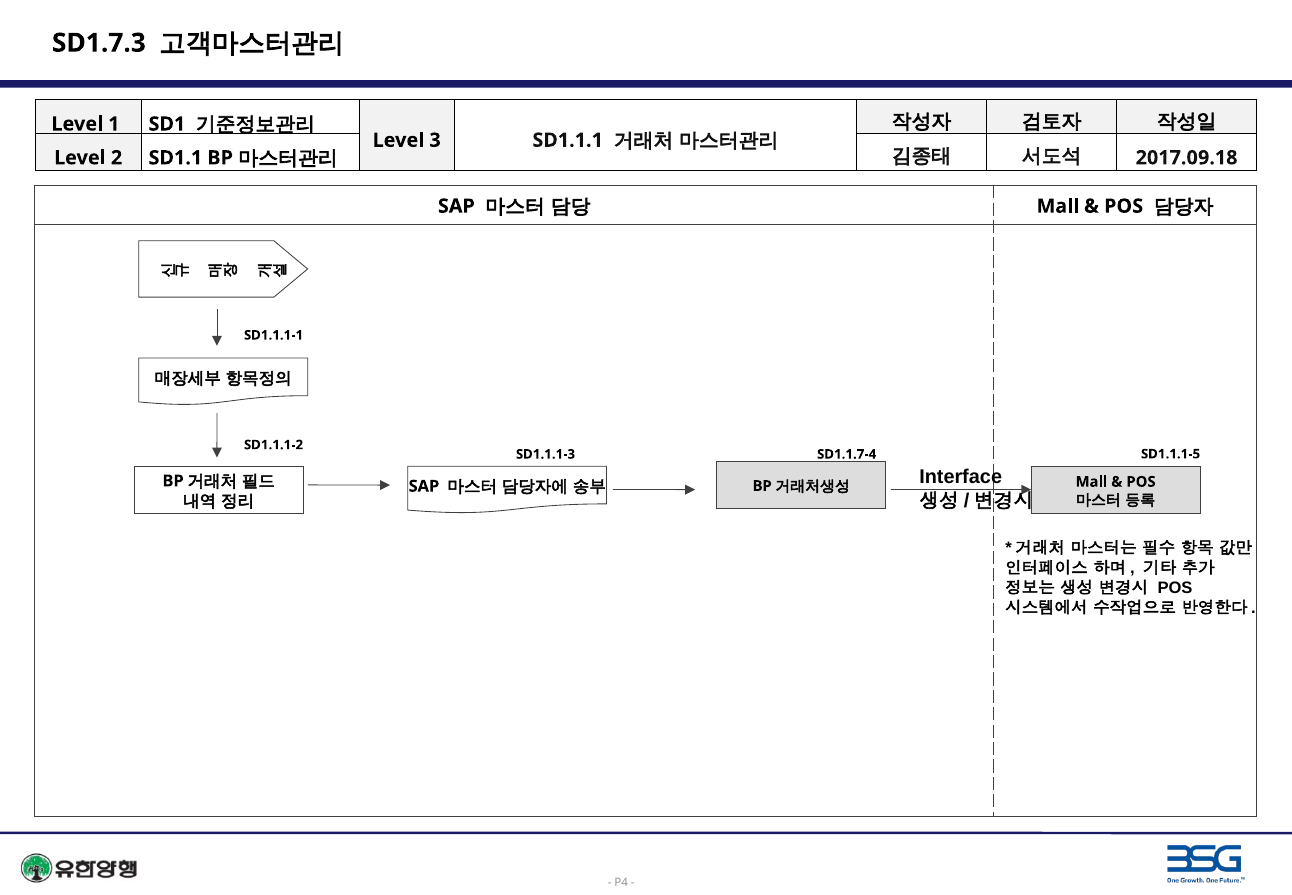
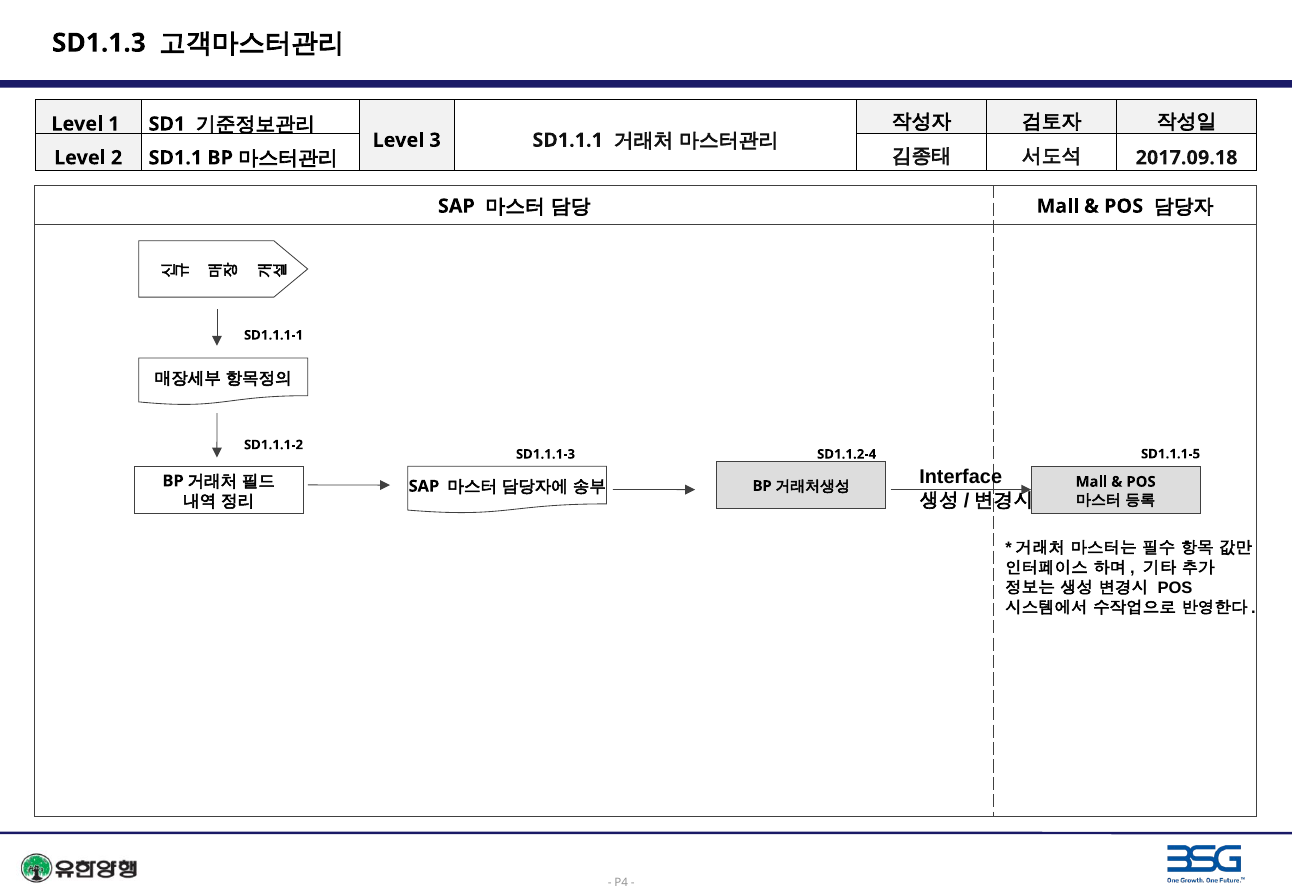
SD1.7.3: SD1.7.3 -> SD1.1.3 (99, 43)
SD1.1.7-4: SD1.1.7-4 -> SD1.1.2-4 (847, 454)
